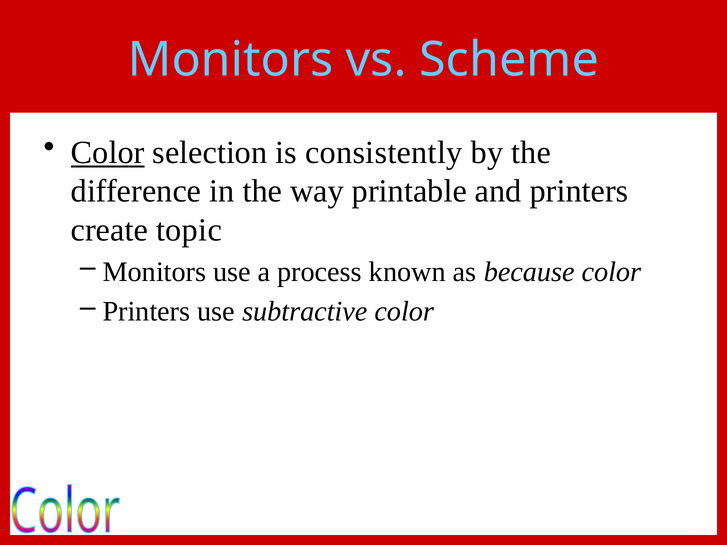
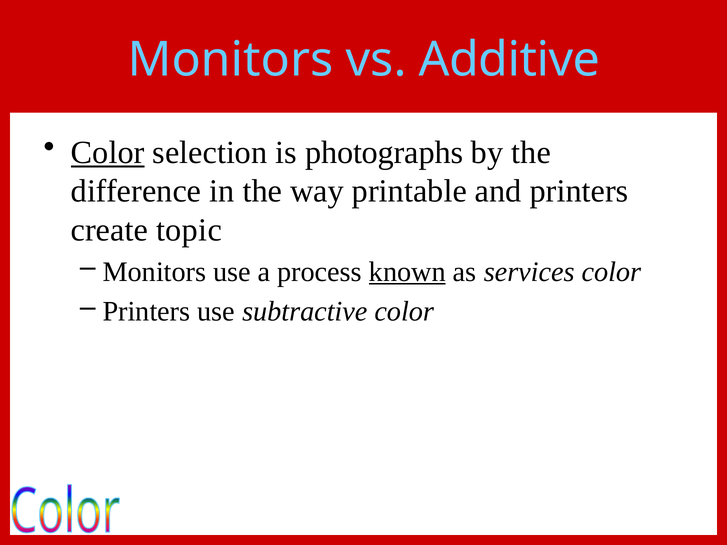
Scheme: Scheme -> Additive (509, 60)
consistently: consistently -> photographs (384, 153)
known underline: none -> present (407, 272)
because: because -> services (529, 272)
